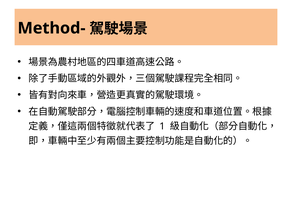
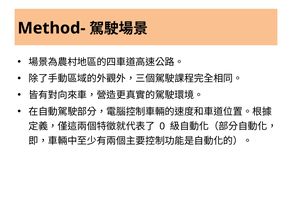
1: 1 -> 0 (162, 126)
